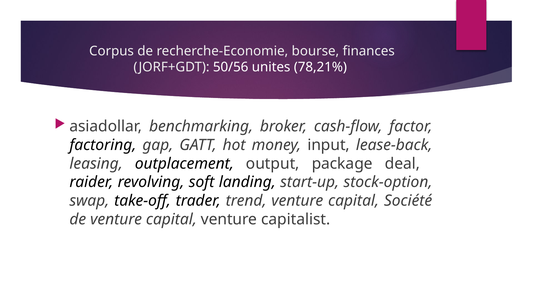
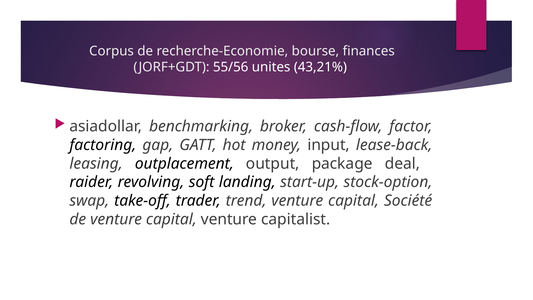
50/56: 50/56 -> 55/56 (231, 67)
78,21%: 78,21% -> 43,21% (320, 67)
